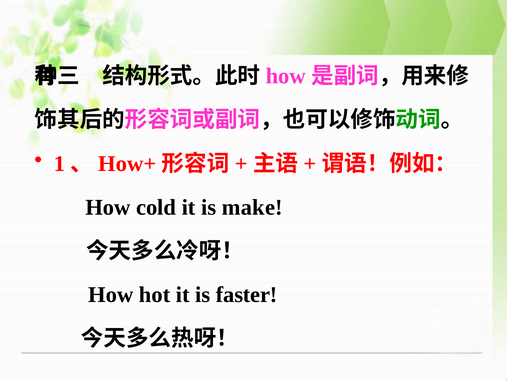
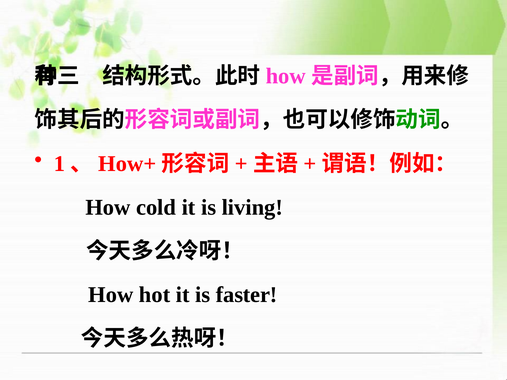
make: make -> living (252, 207)
